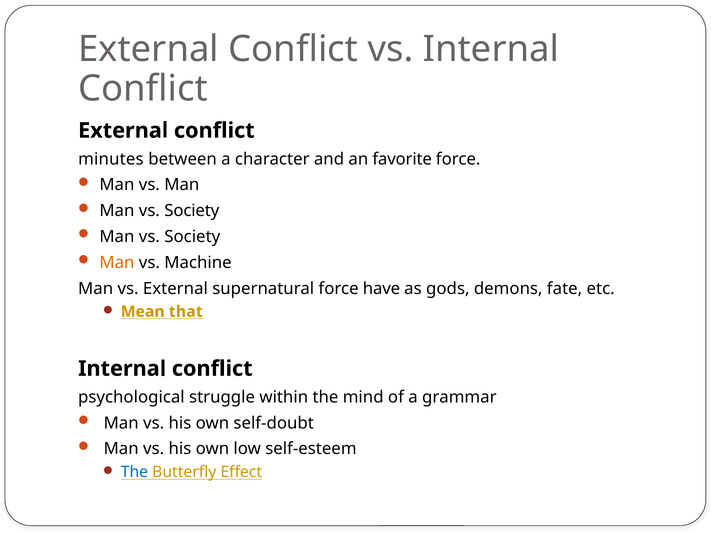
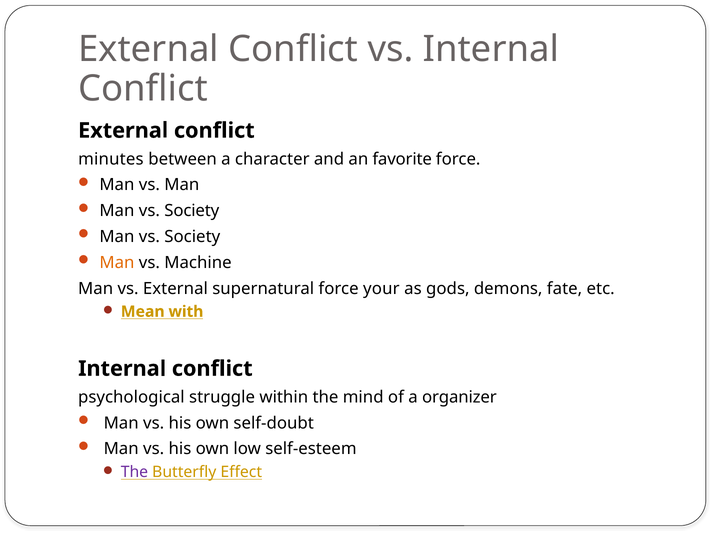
have: have -> your (381, 289)
that: that -> with (186, 312)
grammar: grammar -> organizer (459, 397)
The colour: blue -> purple (134, 472)
